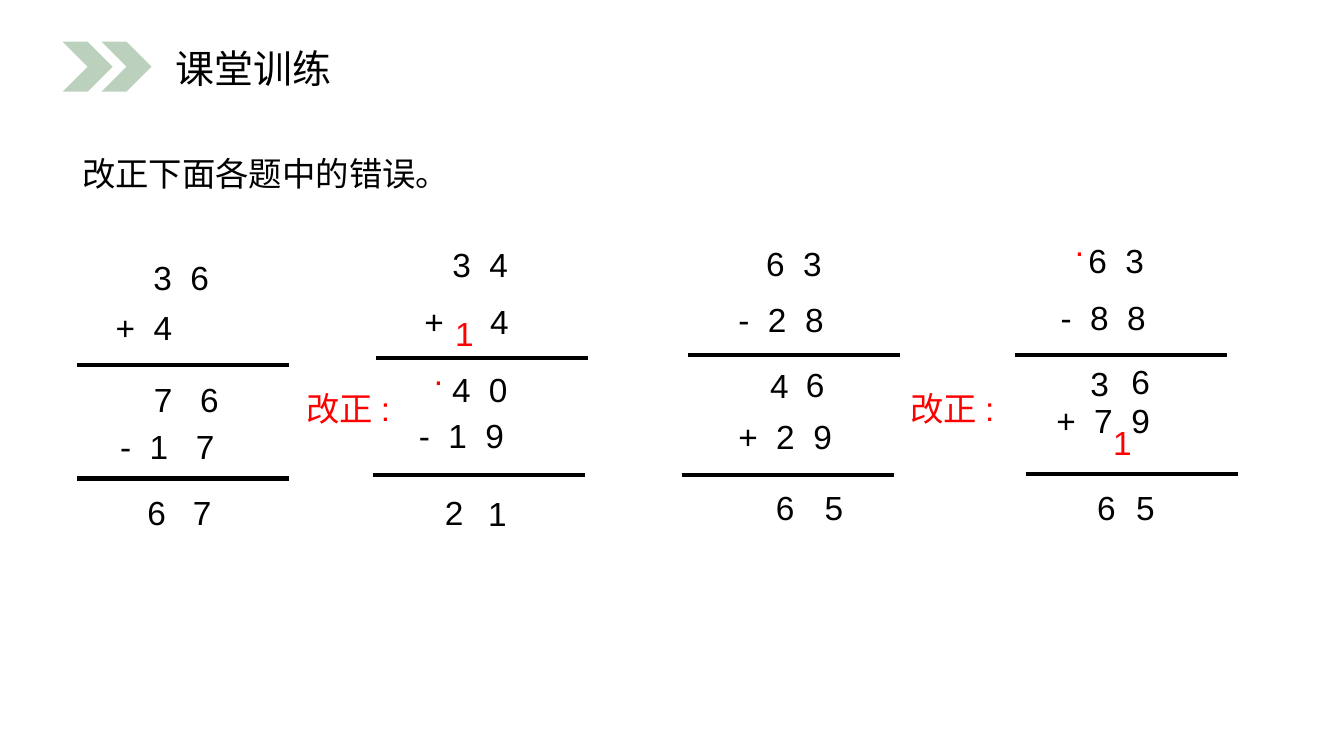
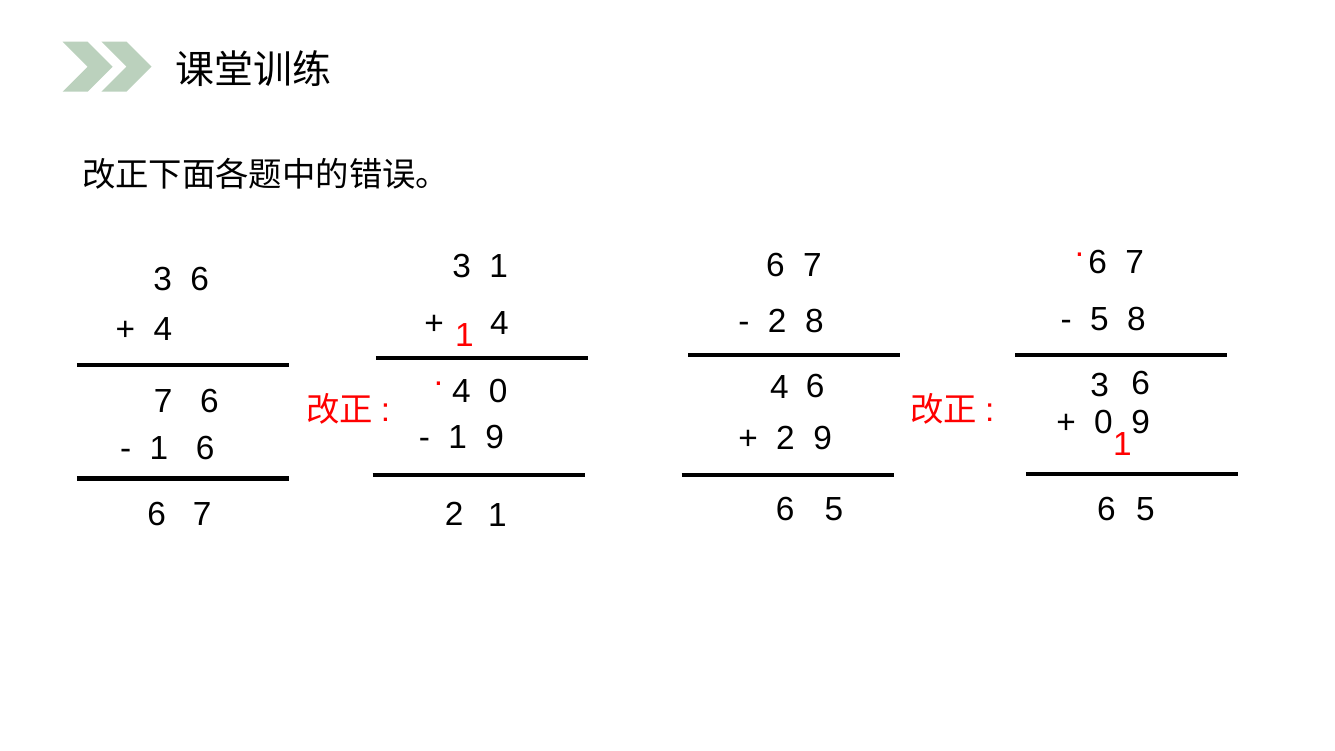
3: 3 -> 7 (1135, 262)
3: 3 -> 7 (812, 265)
3 4: 4 -> 1 (499, 266)
8: 8 -> 5 (1099, 319)
7: 7 -> 0 (1104, 423)
1 7: 7 -> 6 (205, 448)
